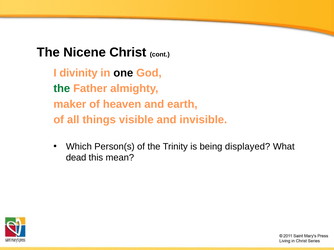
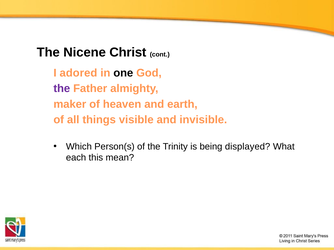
divinity: divinity -> adored (78, 73)
the colour: green -> purple (62, 89)
dead: dead -> each (76, 158)
